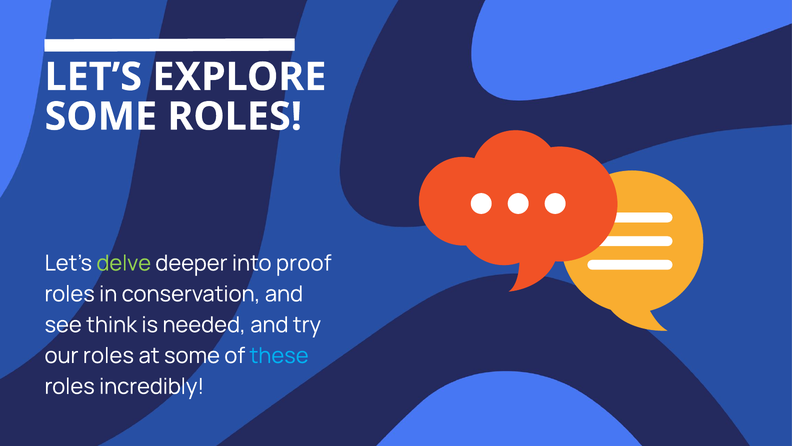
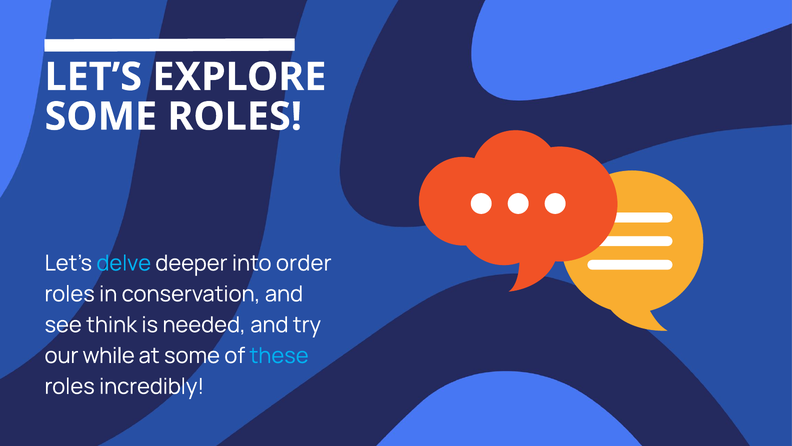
delve colour: light green -> light blue (124, 263)
proof: proof -> order (304, 263)
our roles: roles -> while (109, 355)
